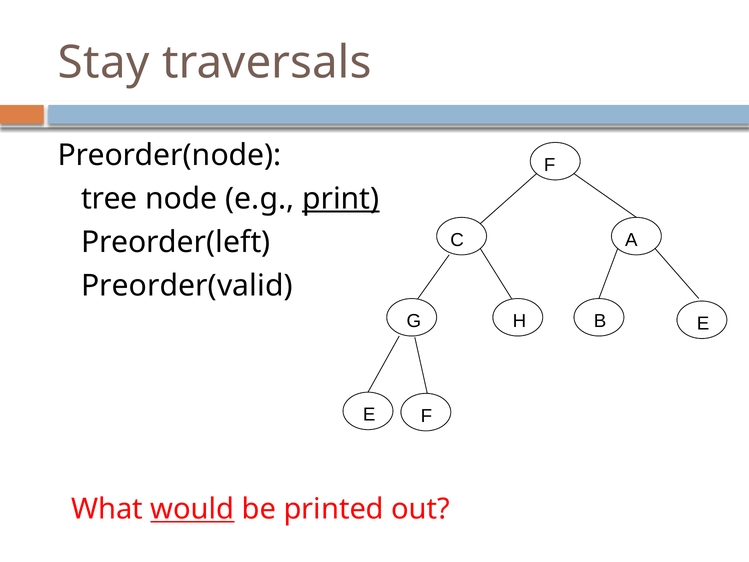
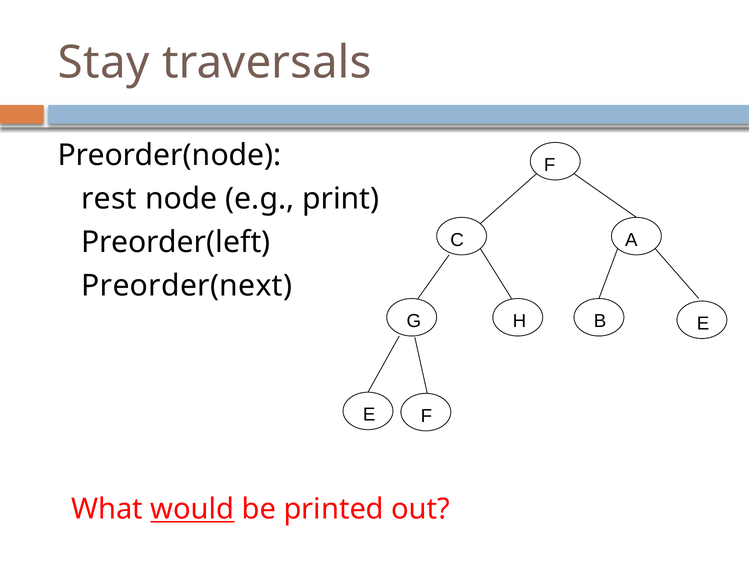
tree: tree -> rest (109, 198)
print underline: present -> none (341, 198)
Preorder(valid: Preorder(valid -> Preorder(next (187, 285)
